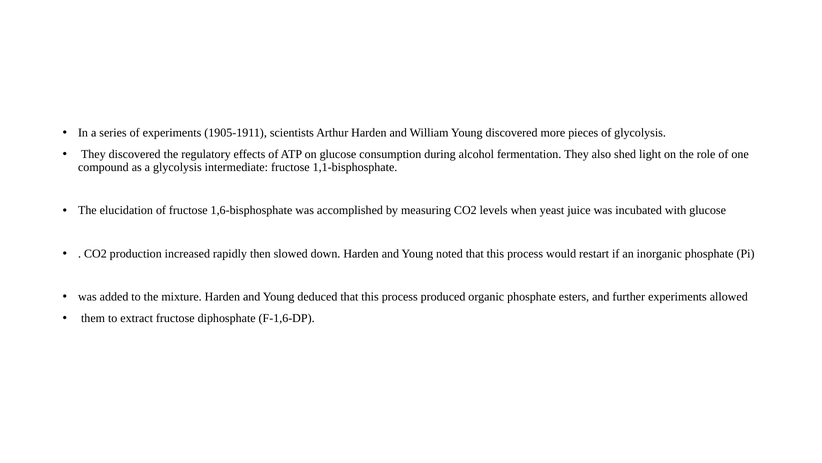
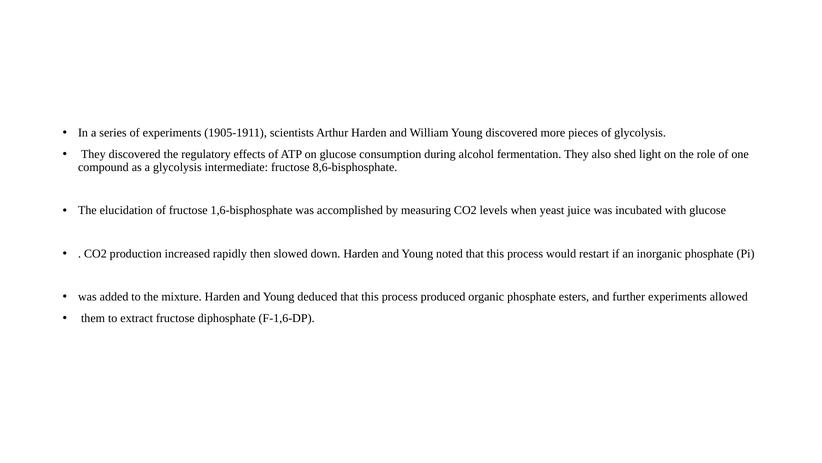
1,1-bisphosphate: 1,1-bisphosphate -> 8,6-bisphosphate (355, 167)
